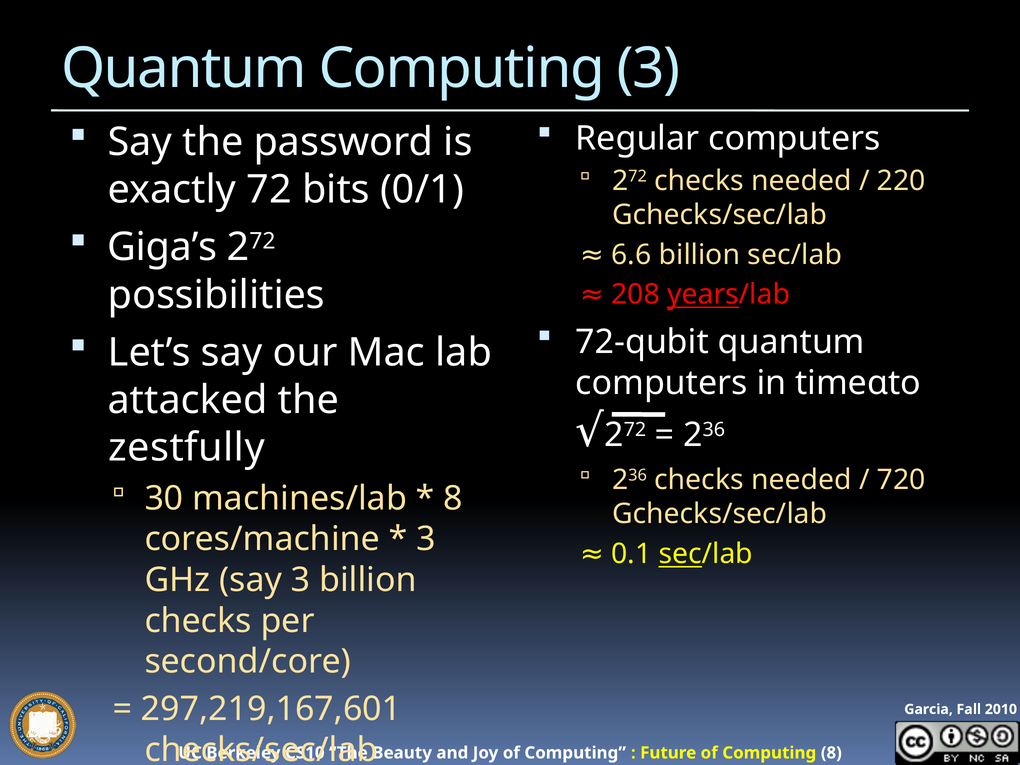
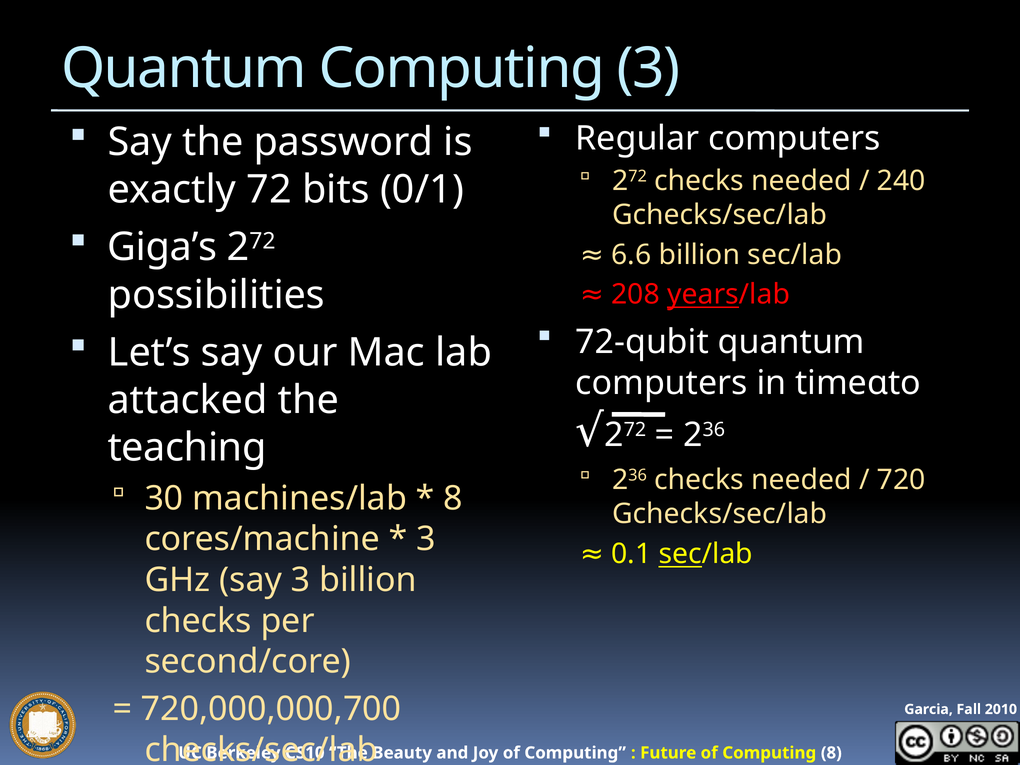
220: 220 -> 240 (901, 181)
zestfully: zestfully -> teaching (187, 448)
297,219,167,601: 297,219,167,601 -> 720,000,000,700 (271, 709)
